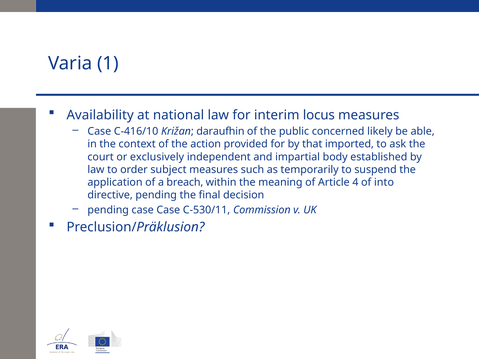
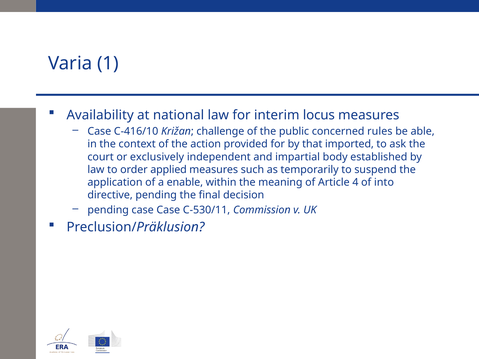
daraufhin: daraufhin -> challenge (220, 131)
likely: likely -> rules (380, 131)
subject: subject -> applied (169, 170)
breach: breach -> enable (185, 182)
